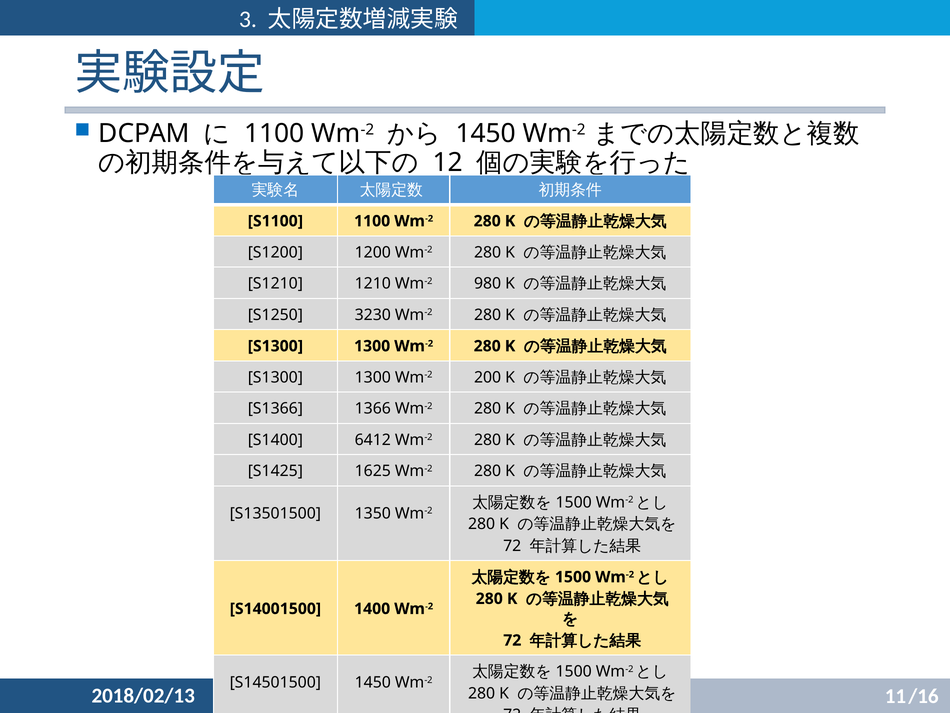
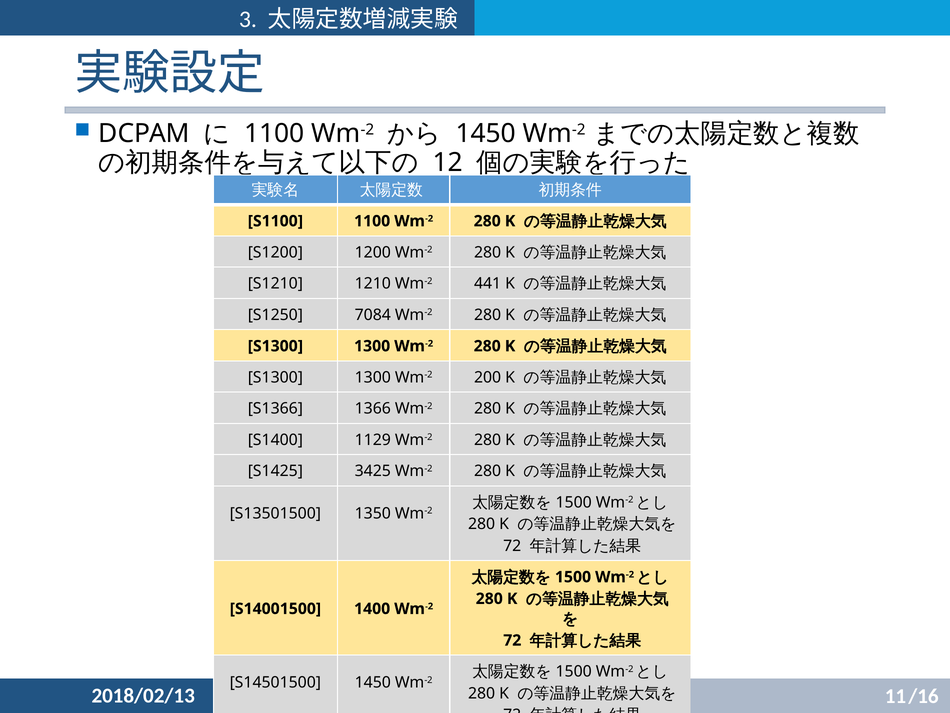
980: 980 -> 441 (488, 283)
3230: 3230 -> 7084 (373, 315)
6412: 6412 -> 1129 (373, 440)
1625: 1625 -> 3425 (373, 471)
